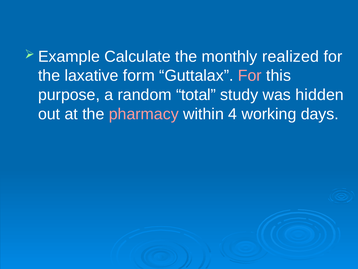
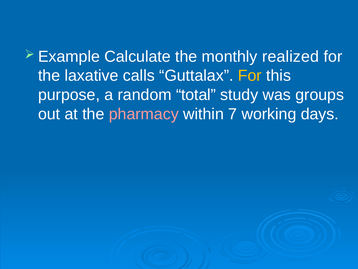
form: form -> calls (139, 76)
For colour: pink -> yellow (250, 76)
hidden: hidden -> groups (320, 95)
4: 4 -> 7 (233, 114)
